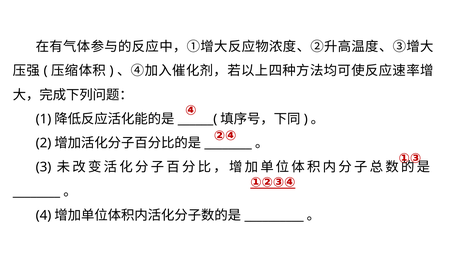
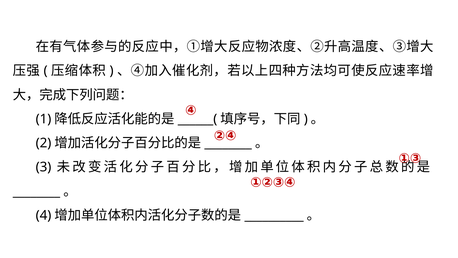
①②③④ underline: present -> none (273, 182)
